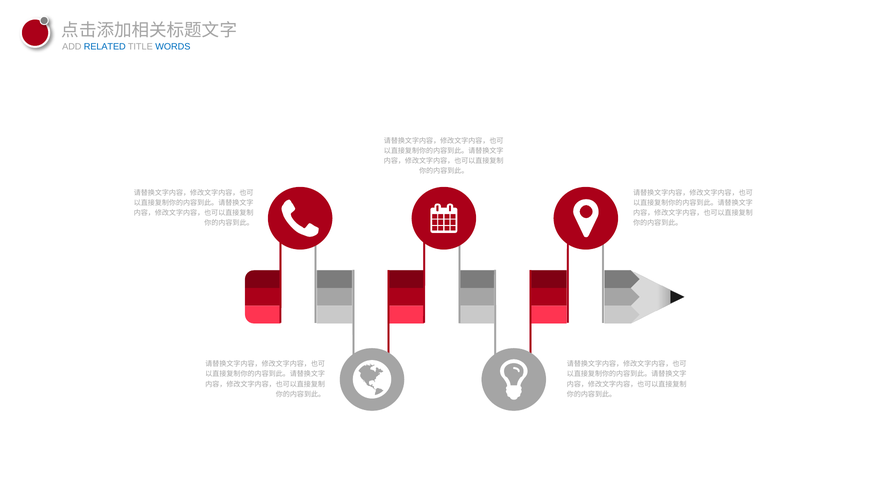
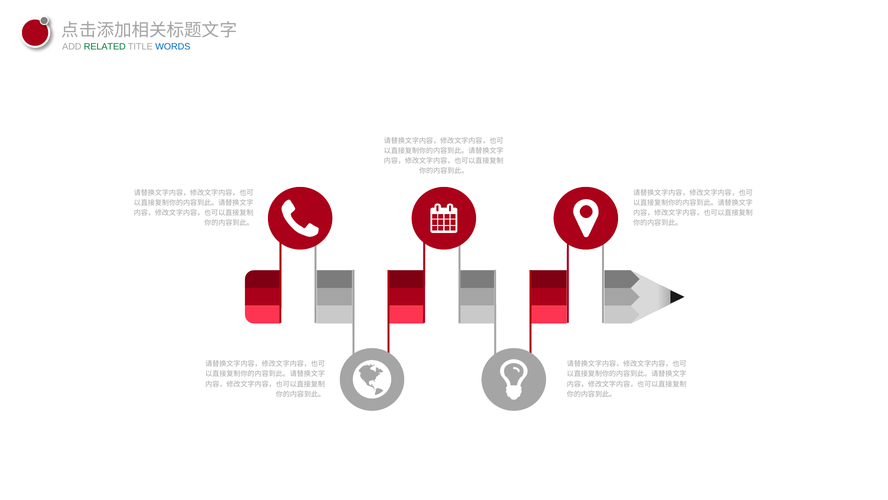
RELATED colour: blue -> green (105, 47)
